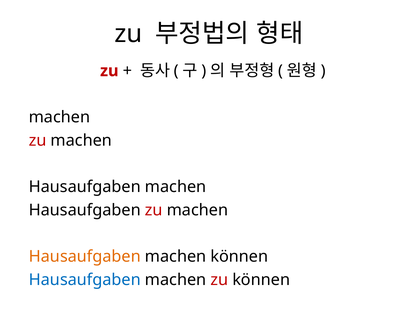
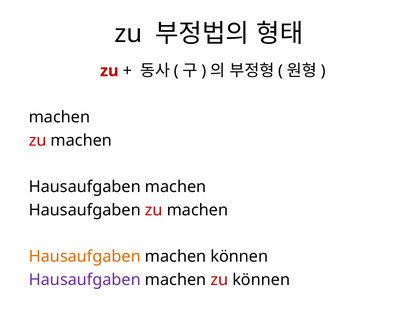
Hausaufgaben colour: blue -> purple (85, 280)
